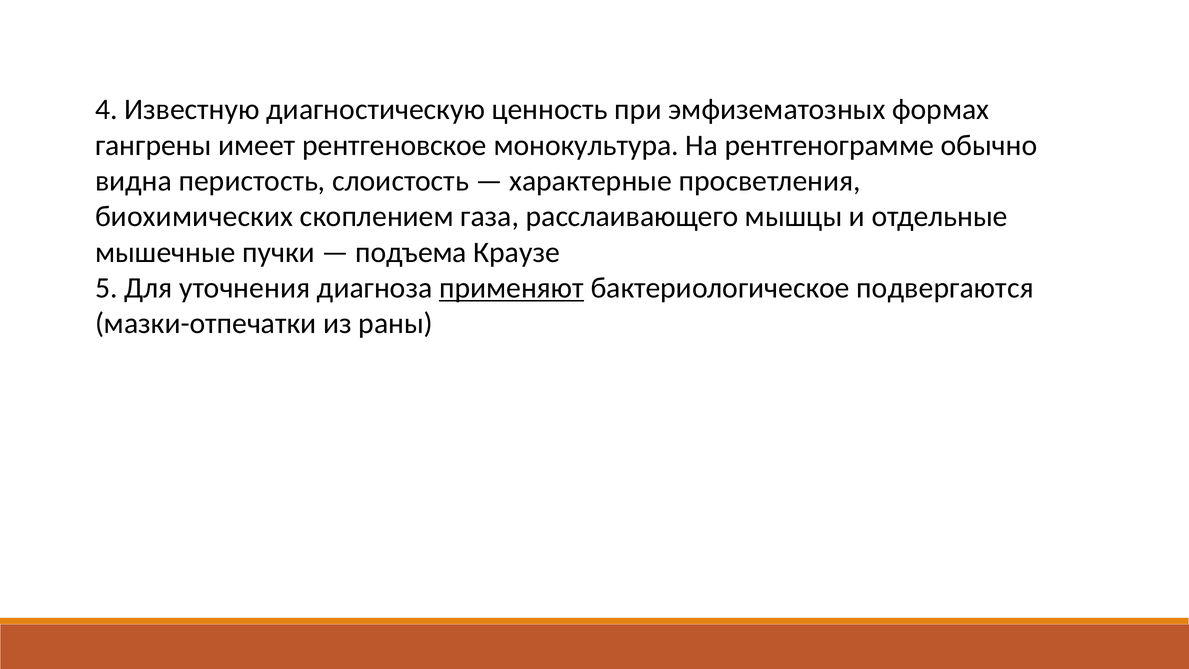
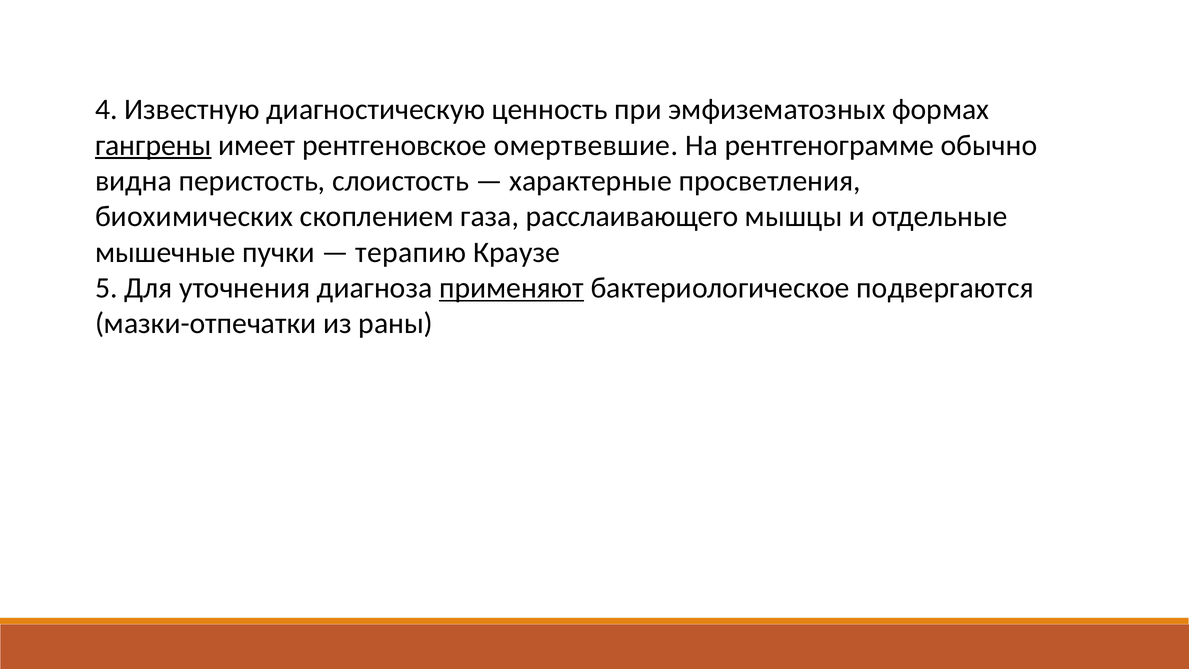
гангрены underline: none -> present (153, 145)
монокультура: монокультура -> омертвевшие (586, 145)
подъема: подъема -> терапию (411, 252)
